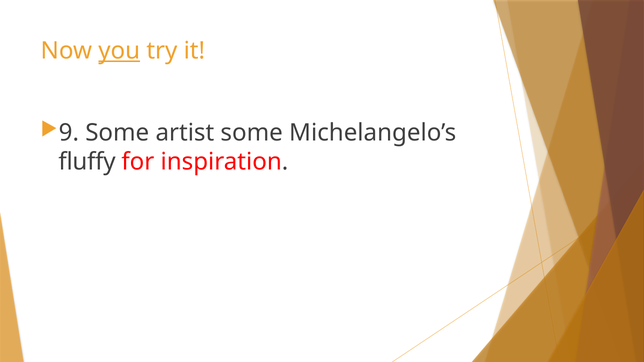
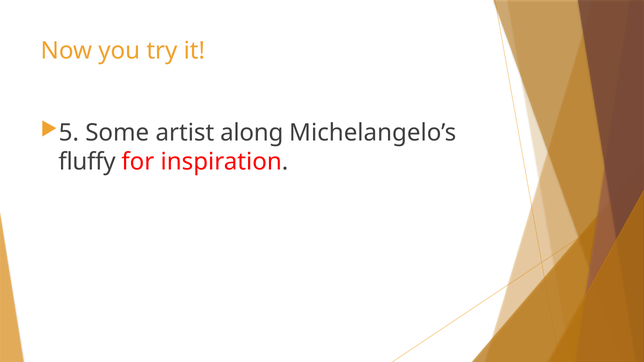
you underline: present -> none (119, 51)
9: 9 -> 5 (69, 133)
artist some: some -> along (252, 133)
